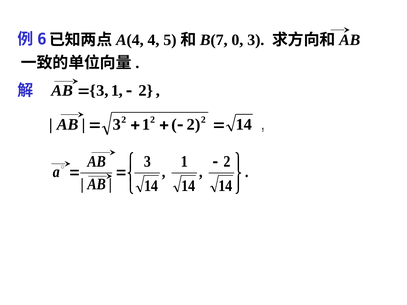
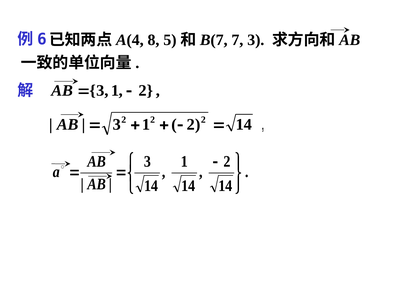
4: 4 -> 8 (154, 40)
0: 0 -> 7 (237, 40)
